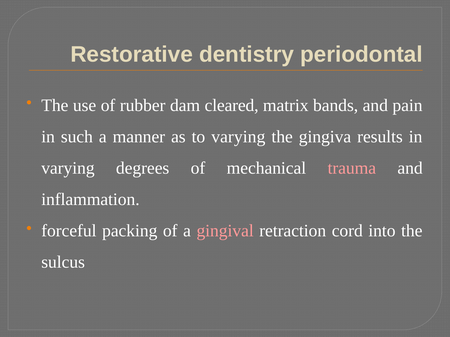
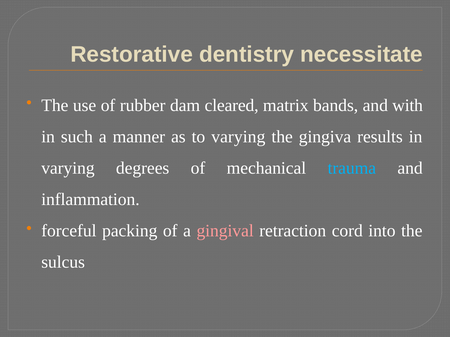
periodontal: periodontal -> necessitate (361, 55)
pain: pain -> with (408, 105)
trauma colour: pink -> light blue (352, 168)
